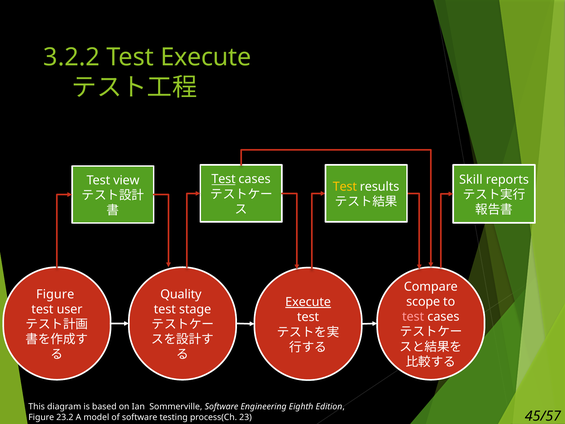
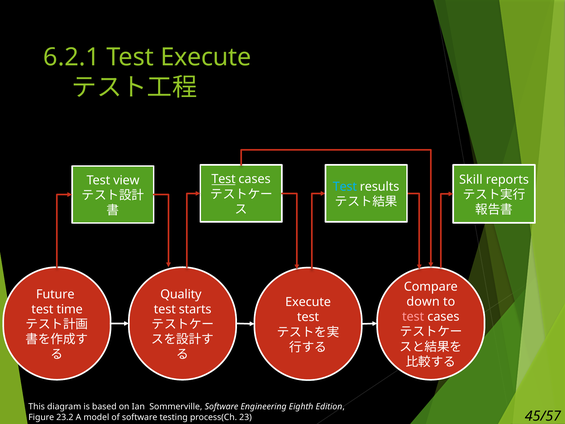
3.2.2: 3.2.2 -> 6.2.1 (72, 57)
Test colour: yellow -> light blue (345, 187)
Figure: Figure -> Future (55, 294)
scope: scope -> down (423, 302)
Execute underline: present -> none (308, 302)
user: user -> time (70, 309)
stage: stage -> starts (195, 309)
